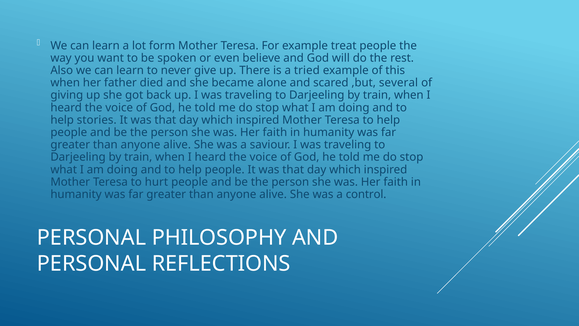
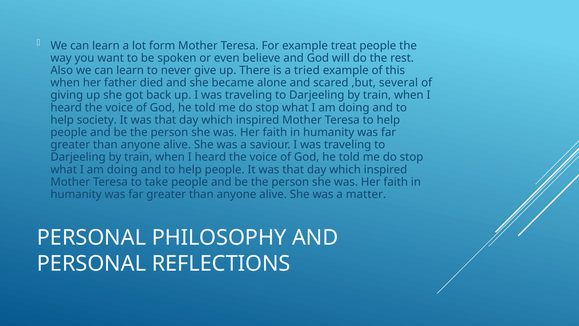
stories: stories -> society (97, 120)
hurt: hurt -> take (156, 182)
control: control -> matter (366, 194)
